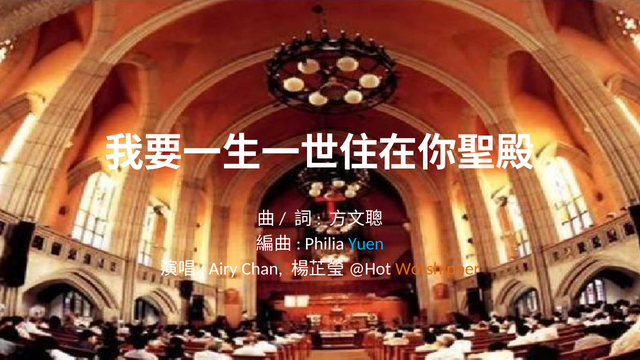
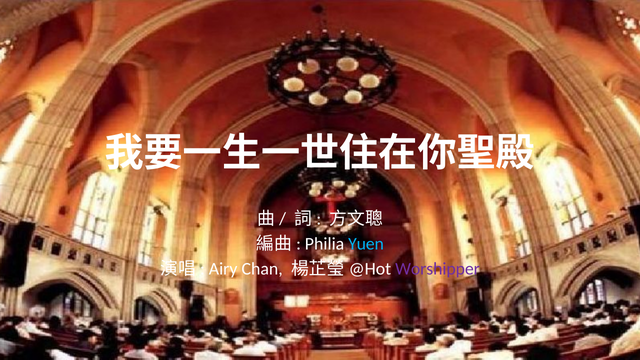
Worshipper colour: orange -> purple (437, 269)
